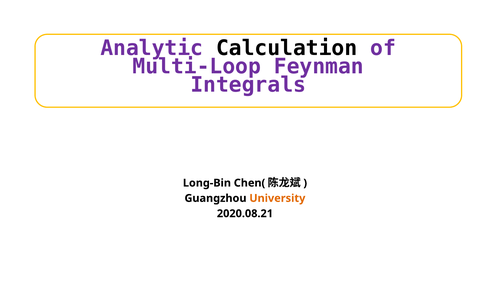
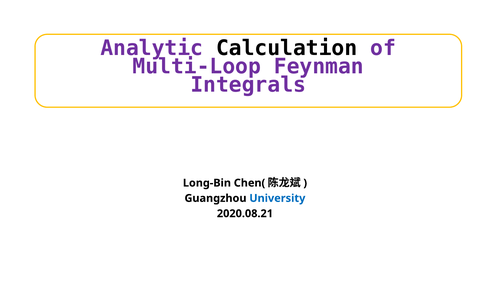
University colour: orange -> blue (277, 198)
